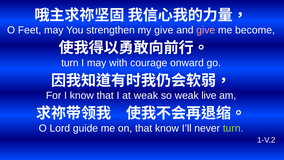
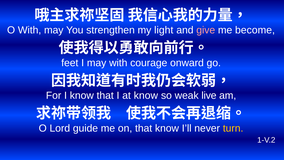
O Feet: Feet -> With (30, 30)
my give: give -> light (164, 30)
turn: turn -> feet (70, 63)
at weak: weak -> know (146, 95)
turn colour: light green -> yellow (233, 128)
